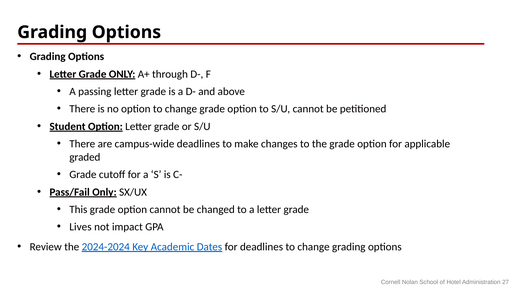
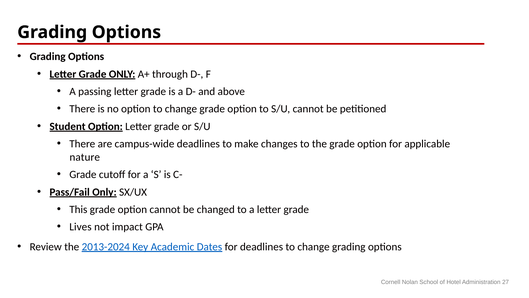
graded: graded -> nature (85, 157)
2024-2024: 2024-2024 -> 2013-2024 (106, 246)
